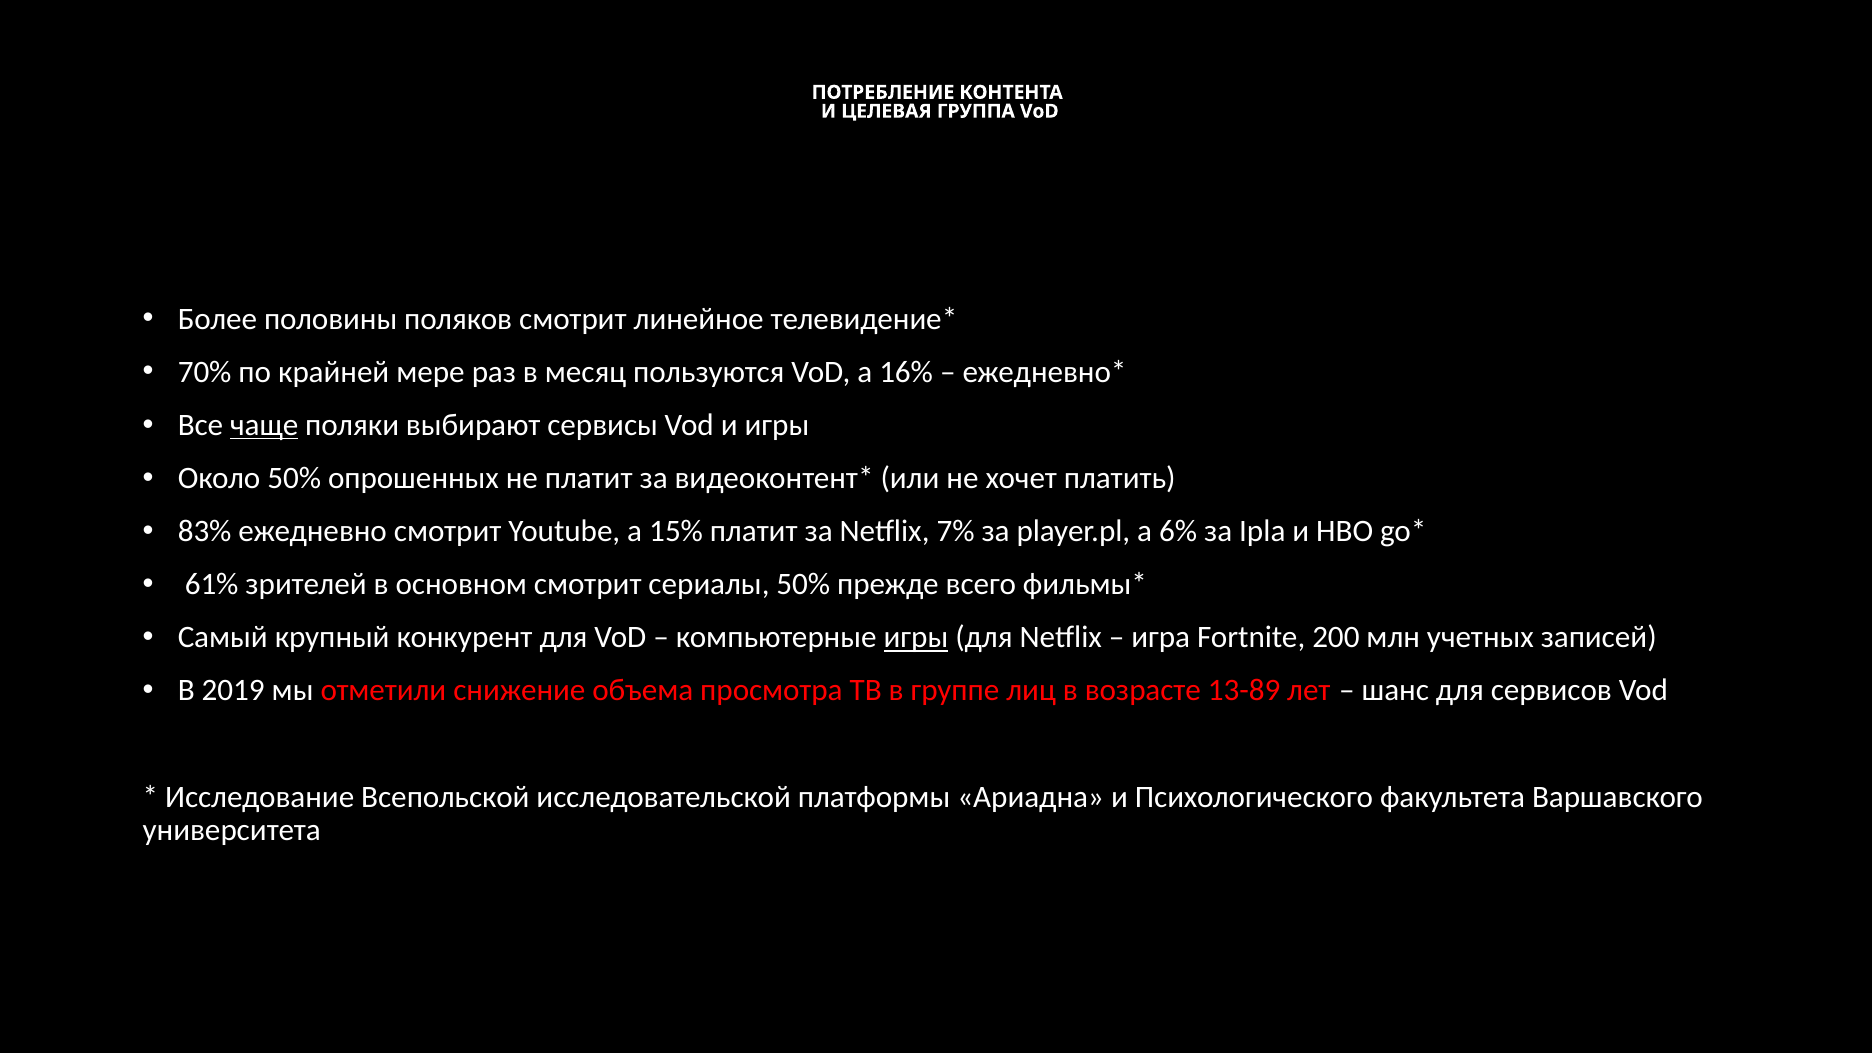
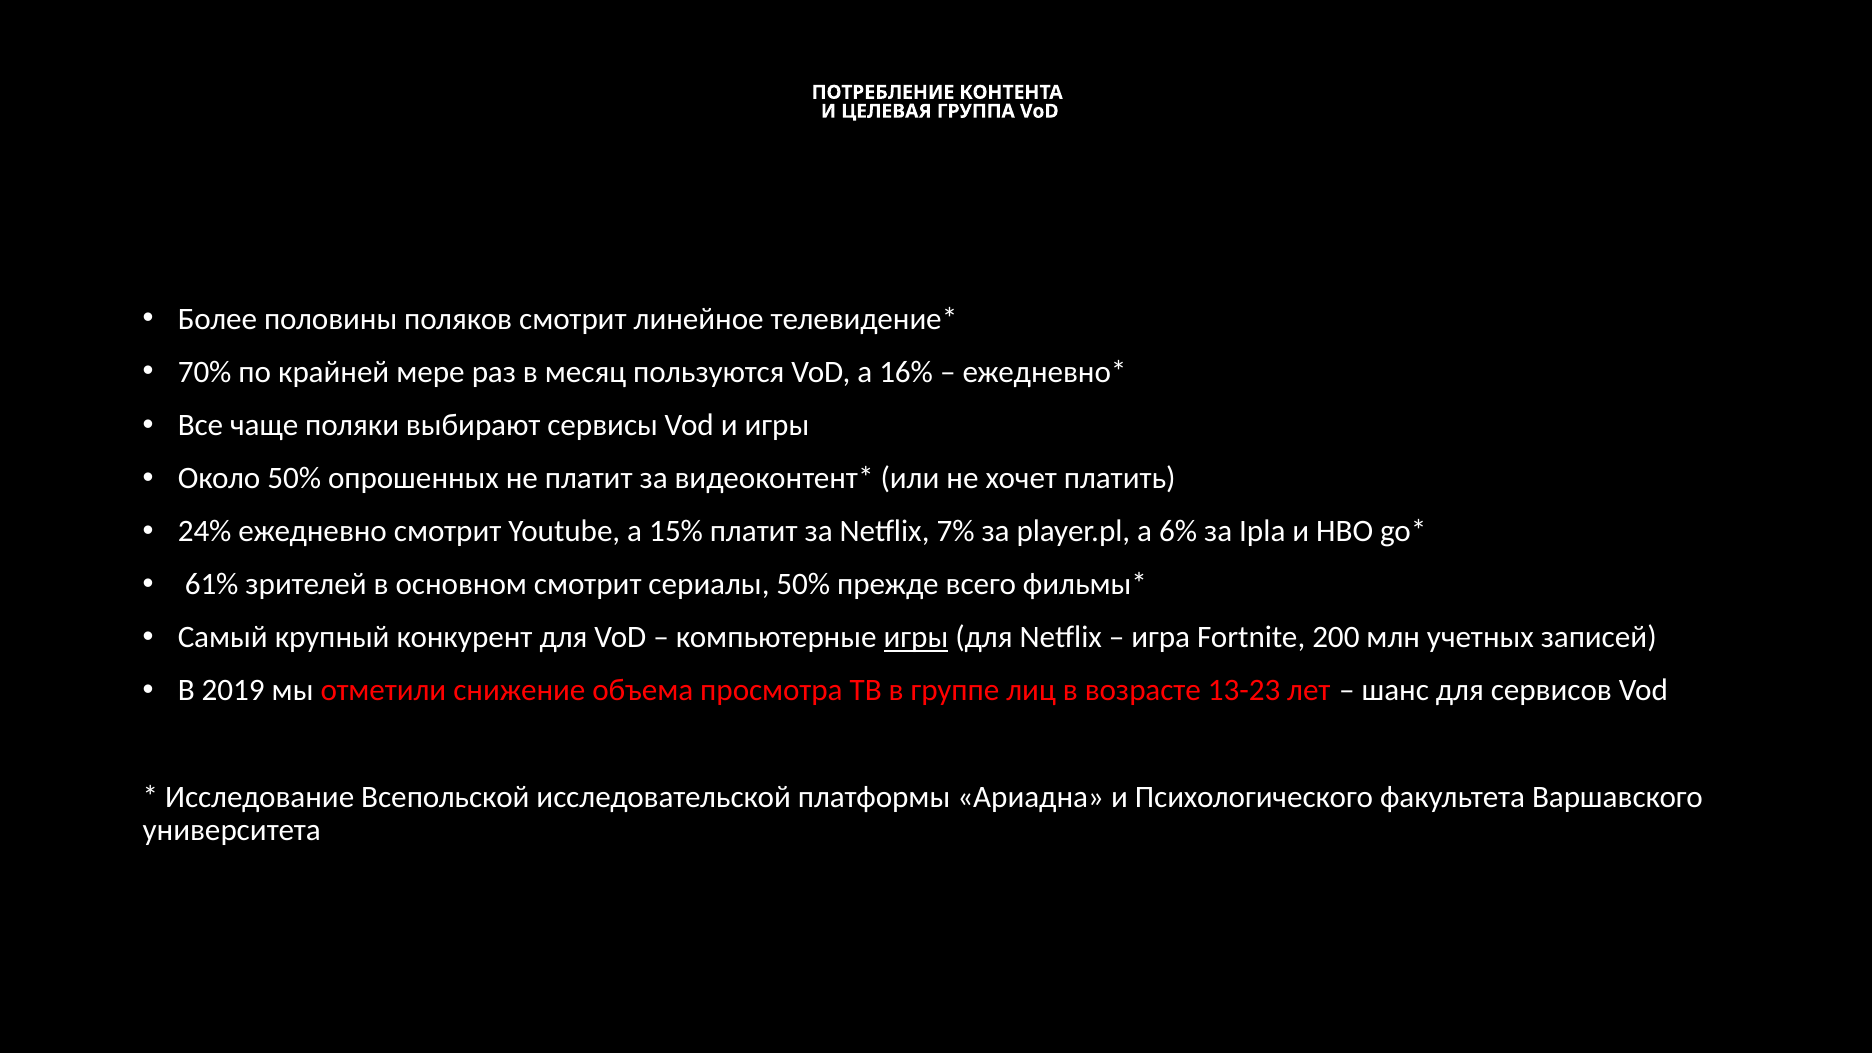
чаще underline: present -> none (264, 425)
83%: 83% -> 24% (205, 531)
13-89: 13-89 -> 13-23 (1244, 691)
